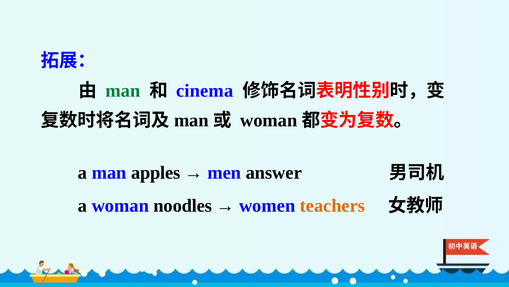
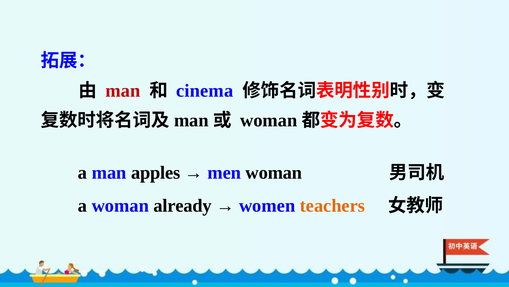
man colour: green -> red (123, 90)
men answer: answer -> woman (274, 172)
noodles: noodles -> already (183, 205)
